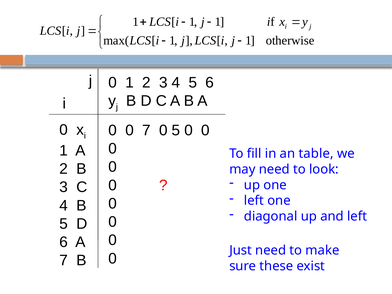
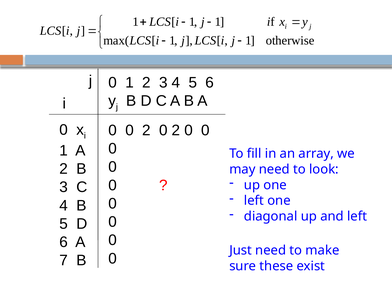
0 0 7: 7 -> 2 (146, 130)
5: 5 -> 2 (176, 130)
table: table -> array (316, 154)
